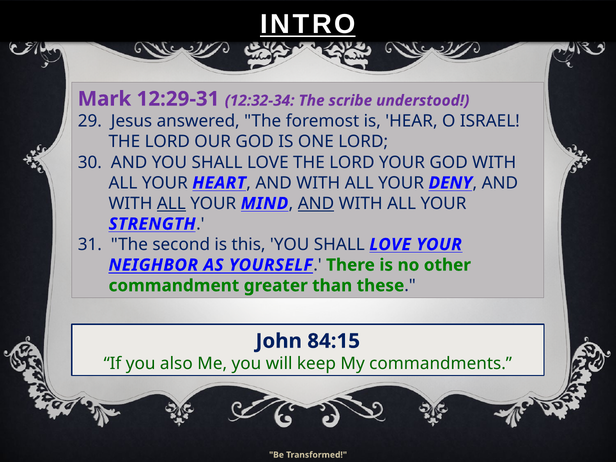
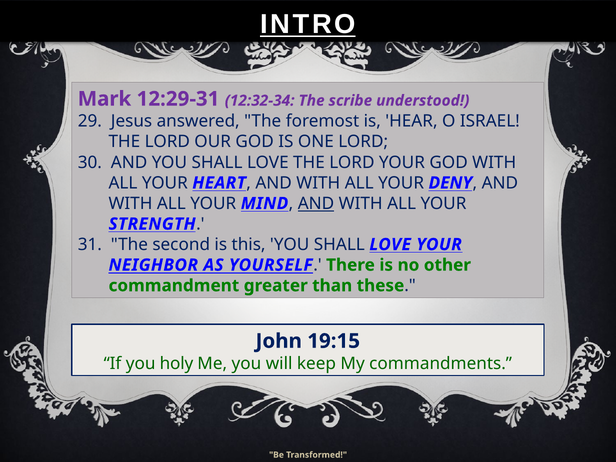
ALL underline: present -> none (171, 203)
84:15: 84:15 -> 19:15 (334, 341)
also: also -> holy (176, 363)
